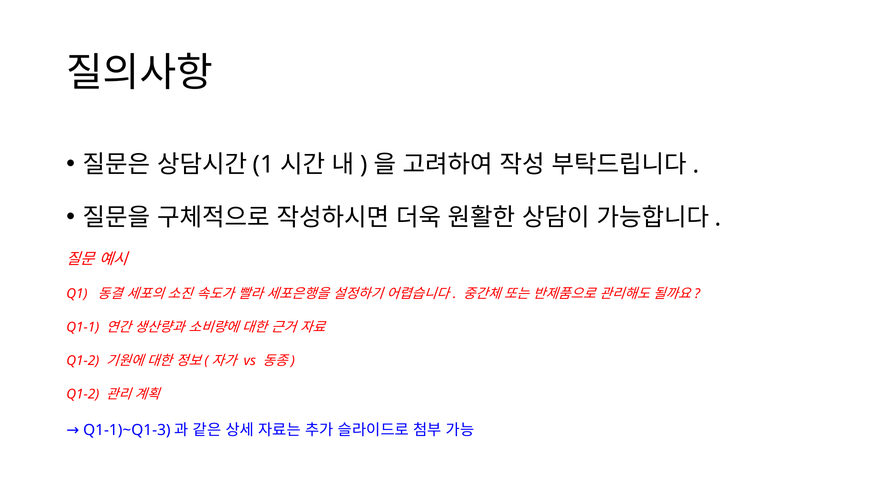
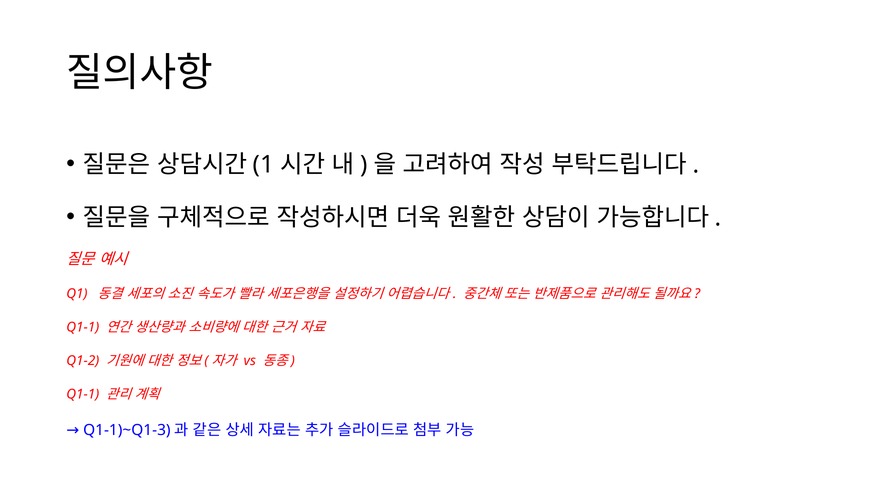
Q1-2: Q1-2 -> Q1-1 (83, 394)
